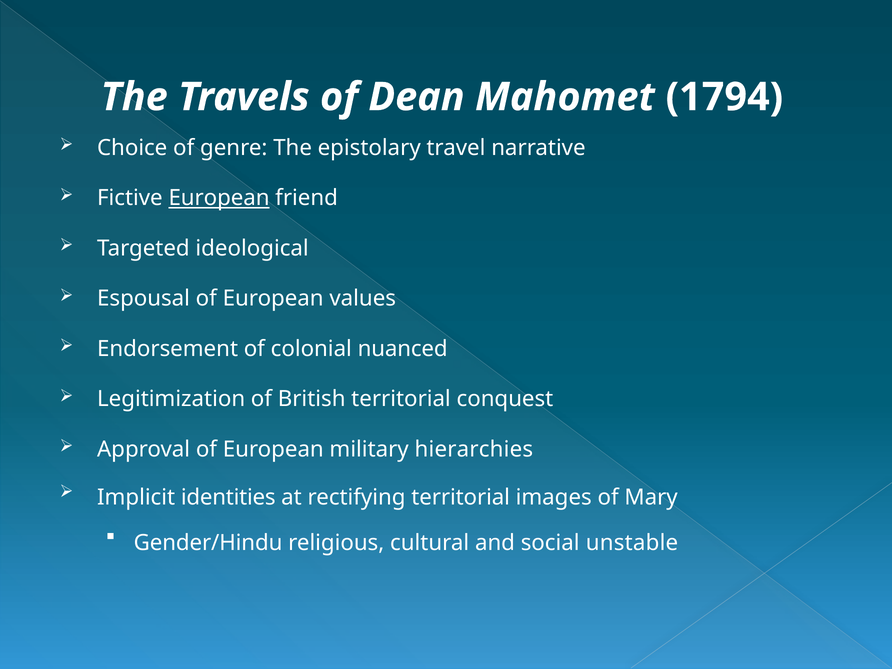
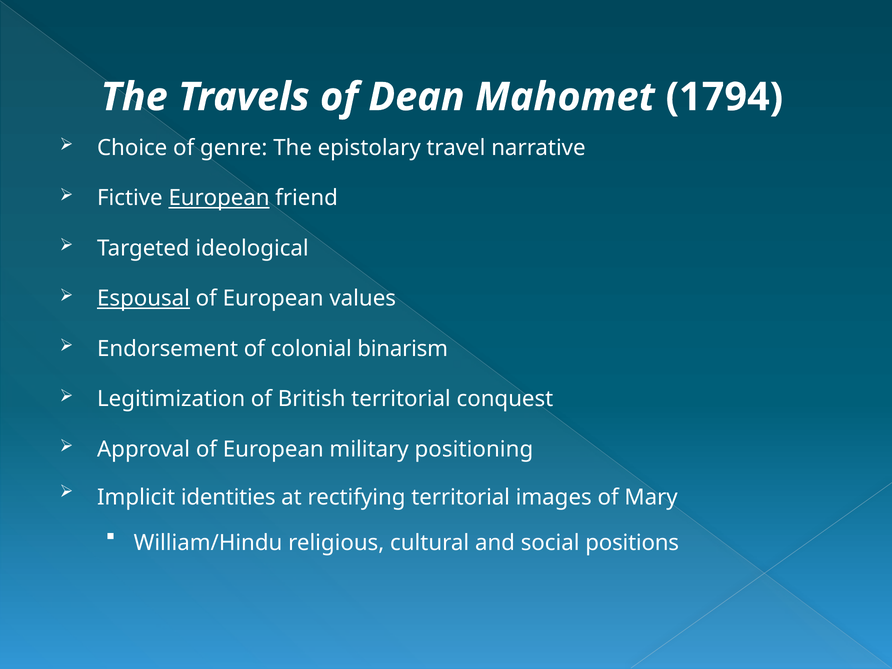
Espousal underline: none -> present (144, 299)
nuanced: nuanced -> binarism (403, 349)
hierarchies: hierarchies -> positioning (474, 449)
Gender/Hindu: Gender/Hindu -> William/Hindu (208, 543)
unstable: unstable -> positions (632, 543)
